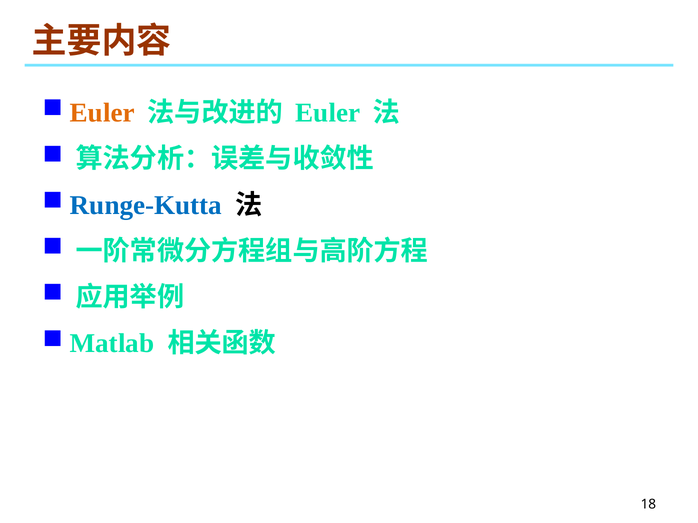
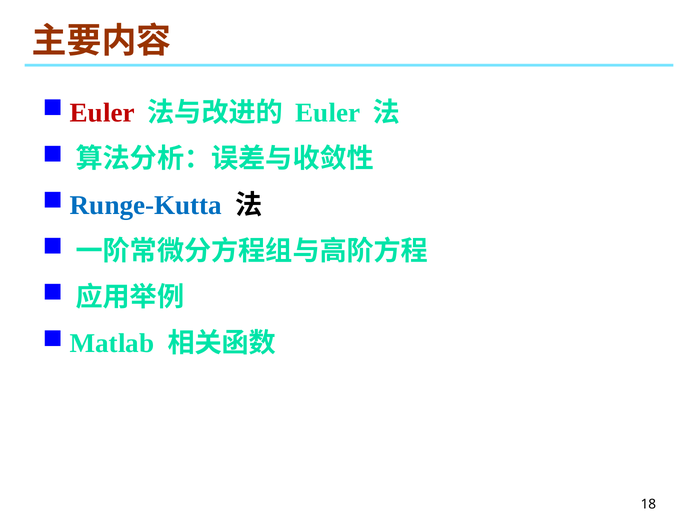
Euler colour: orange -> red (102, 113)
